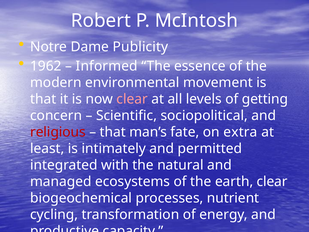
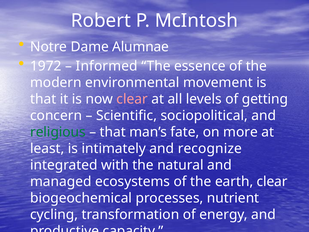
Publicity: Publicity -> Alumnae (141, 47)
1962: 1962 -> 1972 (46, 66)
religious colour: red -> green (58, 132)
extra: extra -> more (241, 132)
permitted: permitted -> recognize (210, 148)
